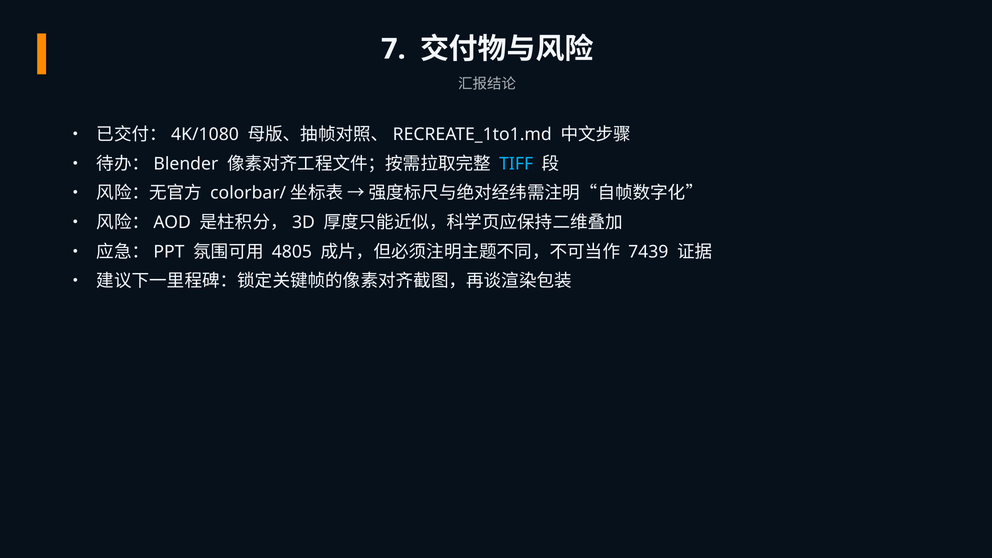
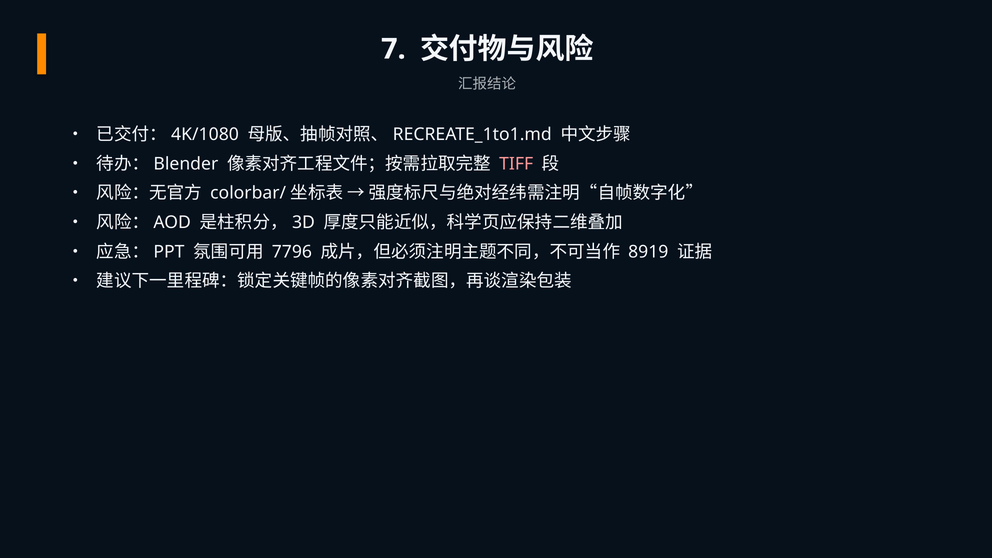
TIFF colour: light blue -> pink (516, 164)
4805: 4805 -> 7796 (292, 252)
7439: 7439 -> 8919 (648, 252)
